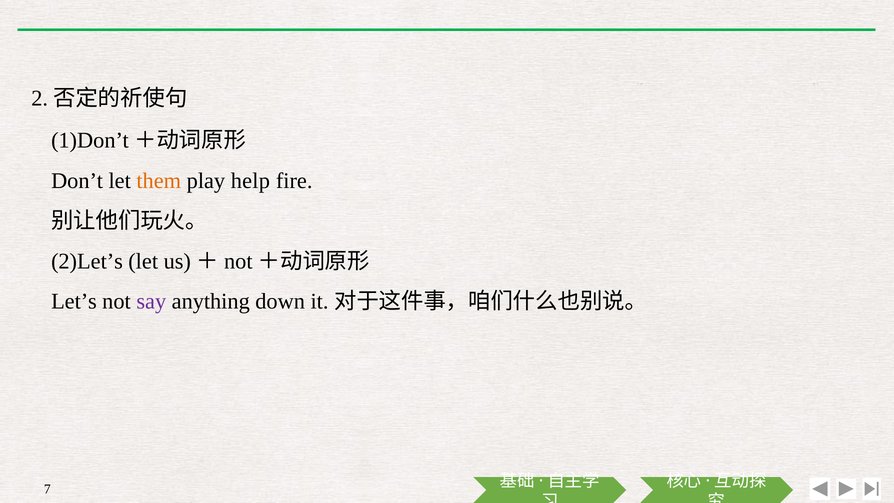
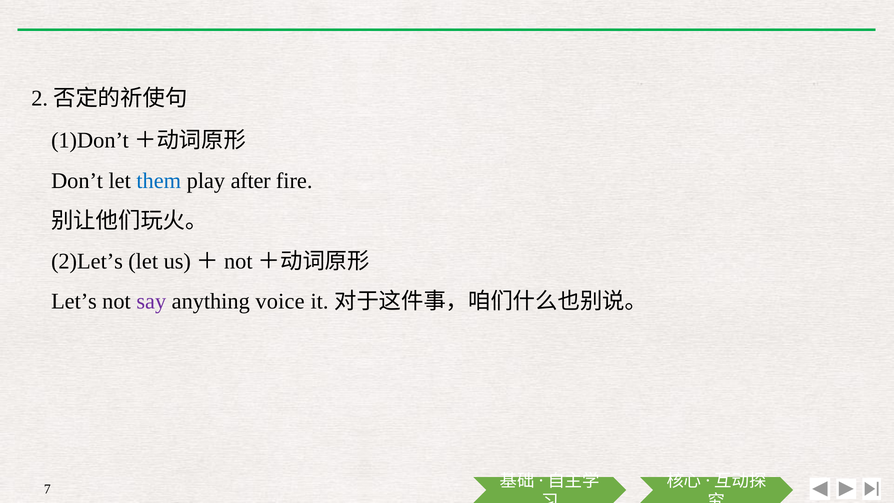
them colour: orange -> blue (159, 181)
help: help -> after (251, 181)
down: down -> voice (280, 301)
